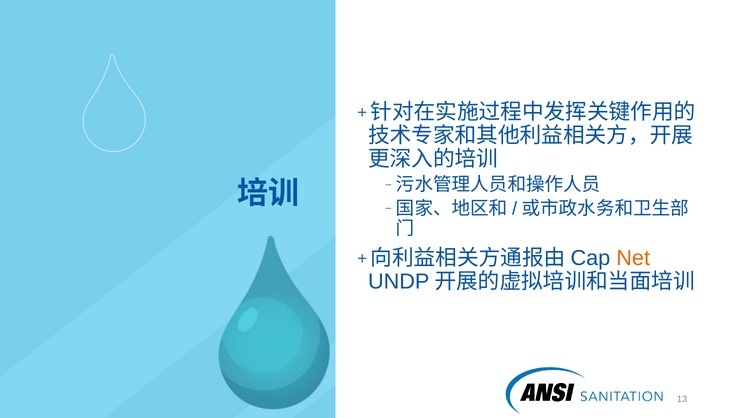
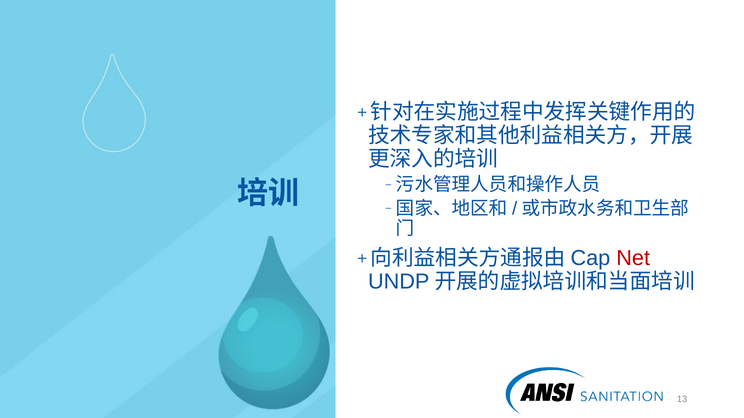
Net colour: orange -> red (633, 258)
